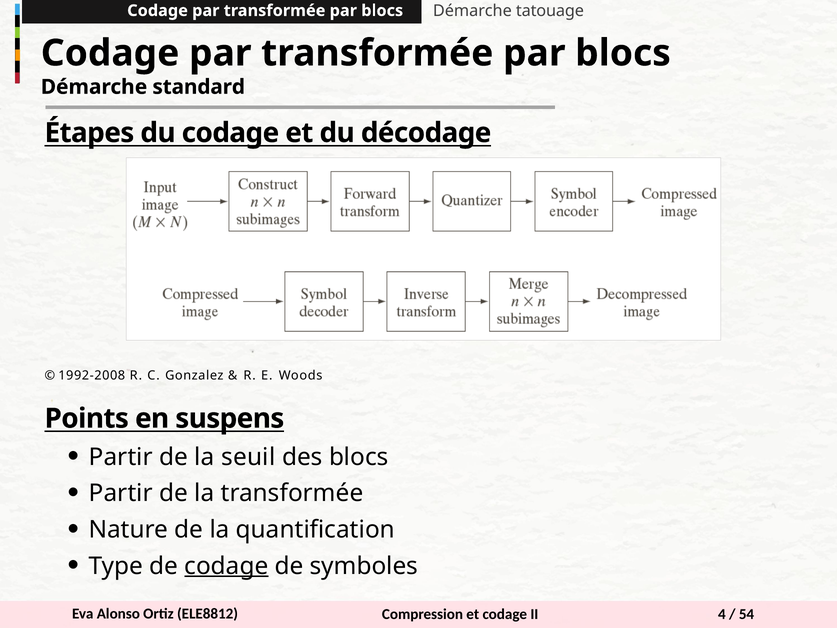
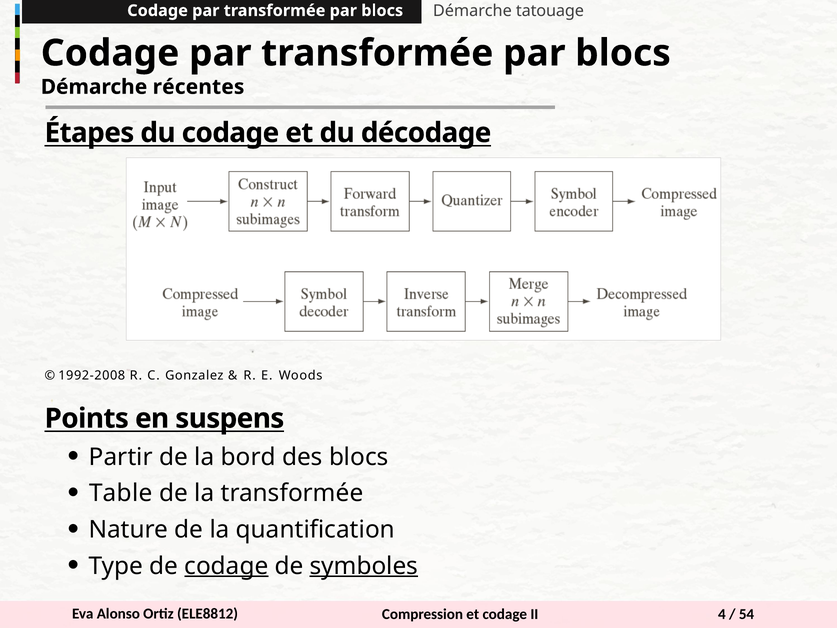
standard: standard -> récentes (199, 87)
seuil: seuil -> bord (248, 457)
Partir: Partir -> Table (121, 493)
symboles underline: none -> present (364, 566)
